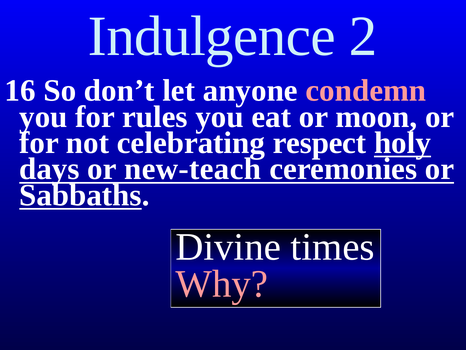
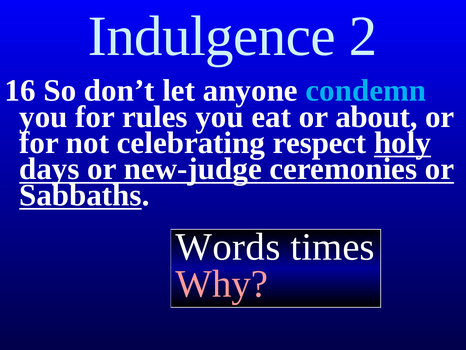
condemn colour: pink -> light blue (366, 91)
moon: moon -> about (377, 117)
new-teach: new-teach -> new-judge (193, 169)
Divine: Divine -> Words (228, 247)
